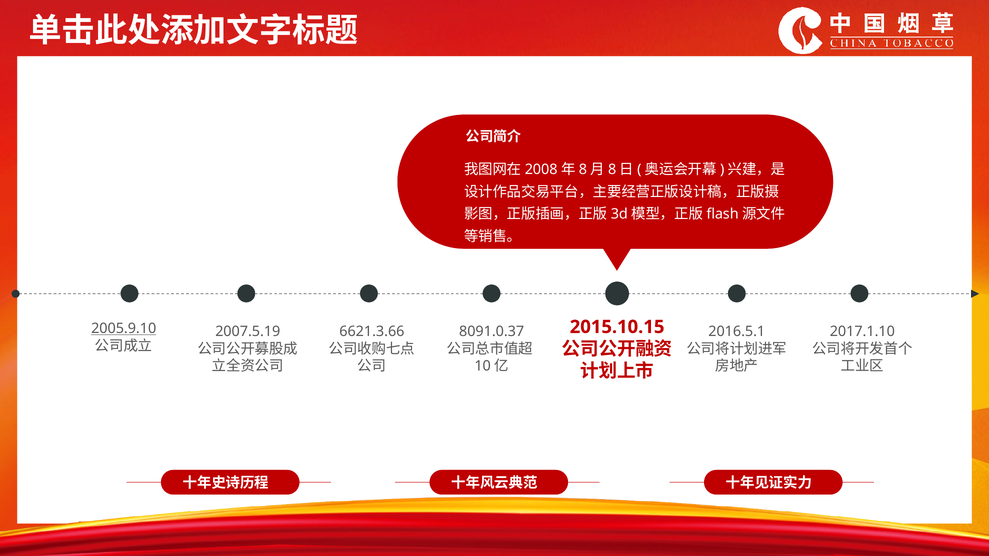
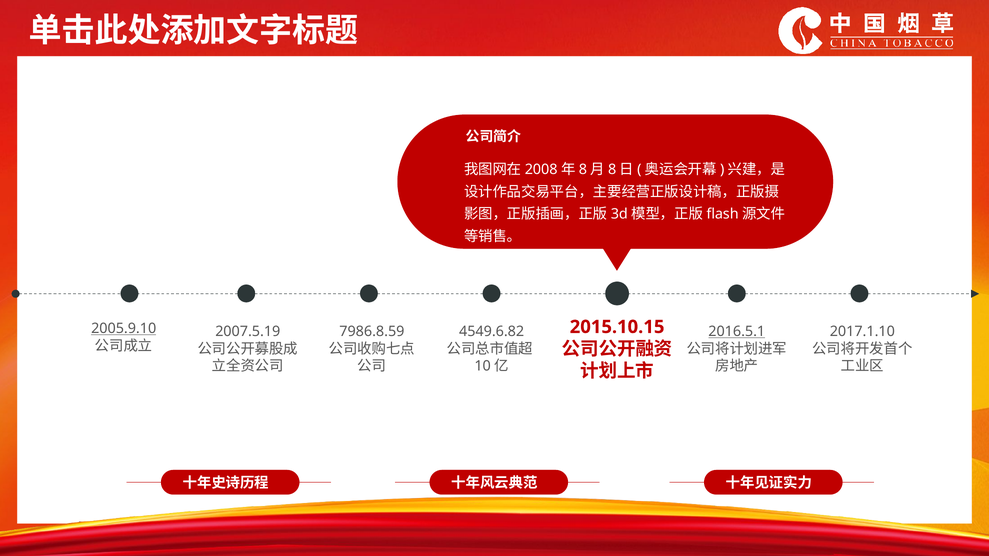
6621.3.66: 6621.3.66 -> 7986.8.59 (372, 332)
8091.0.37: 8091.0.37 -> 4549.6.82 (492, 332)
2016.5.1 underline: none -> present (737, 332)
